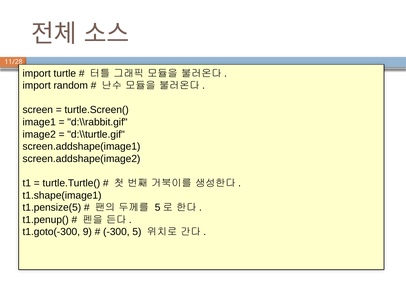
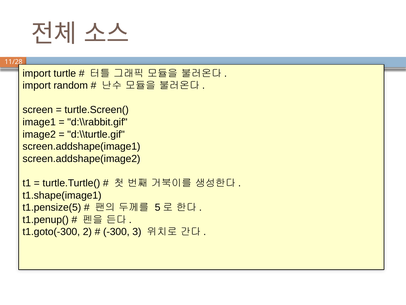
9: 9 -> 2 (87, 232)
5: 5 -> 3 (137, 232)
